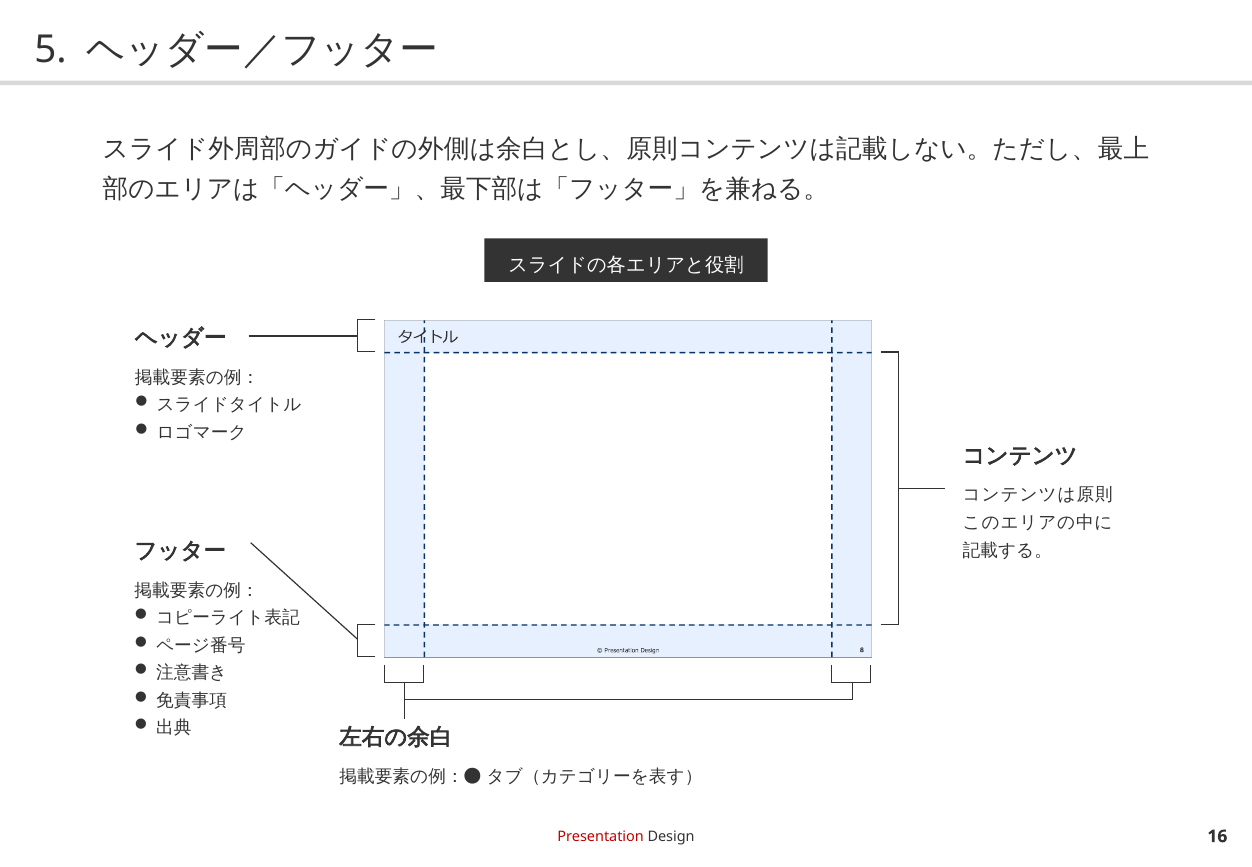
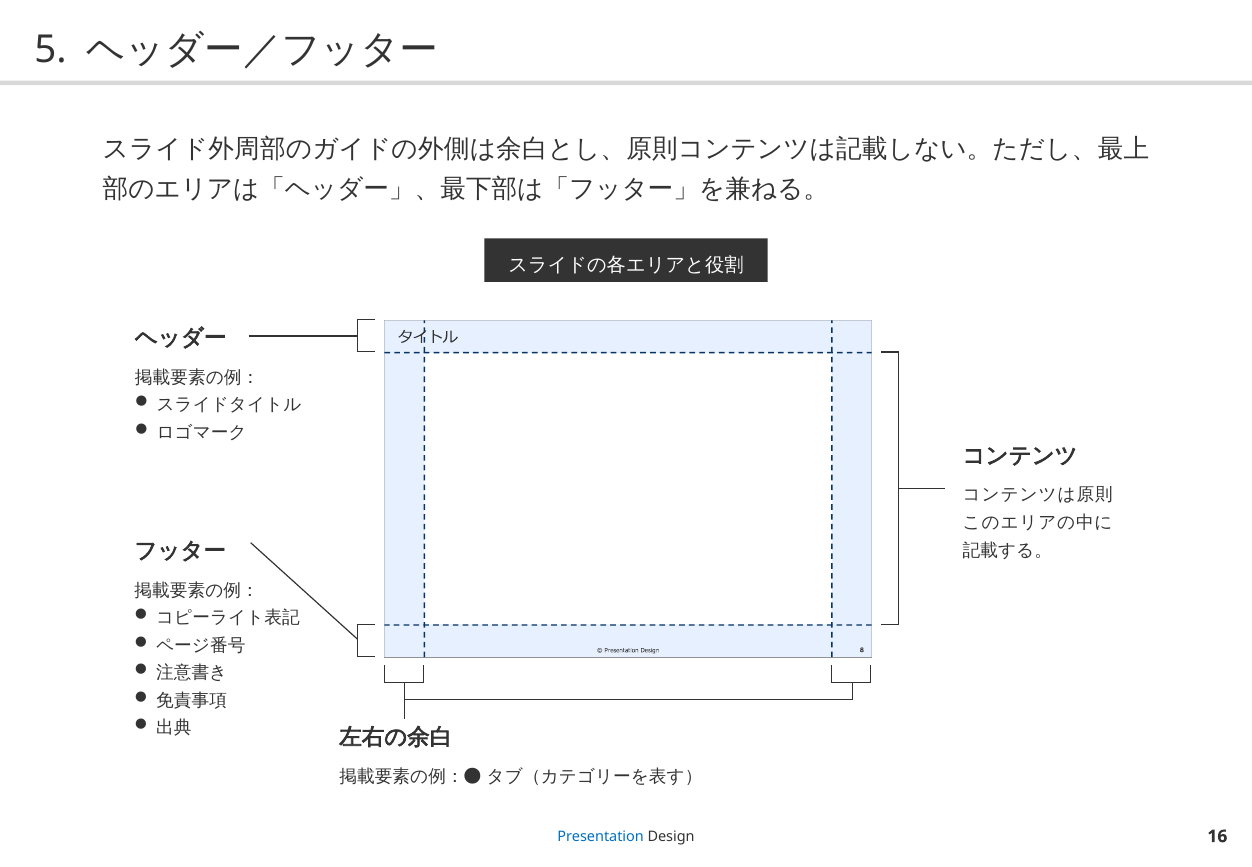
Presentation colour: red -> blue (601, 837)
